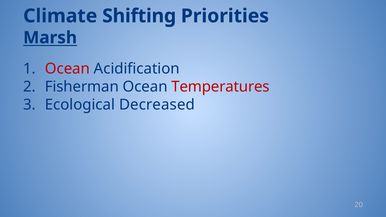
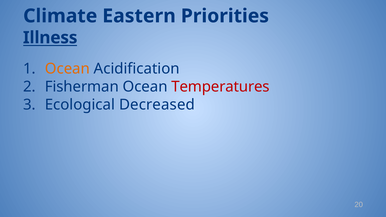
Shifting: Shifting -> Eastern (139, 16)
Marsh: Marsh -> Illness (50, 38)
Ocean colour: red -> orange (67, 69)
